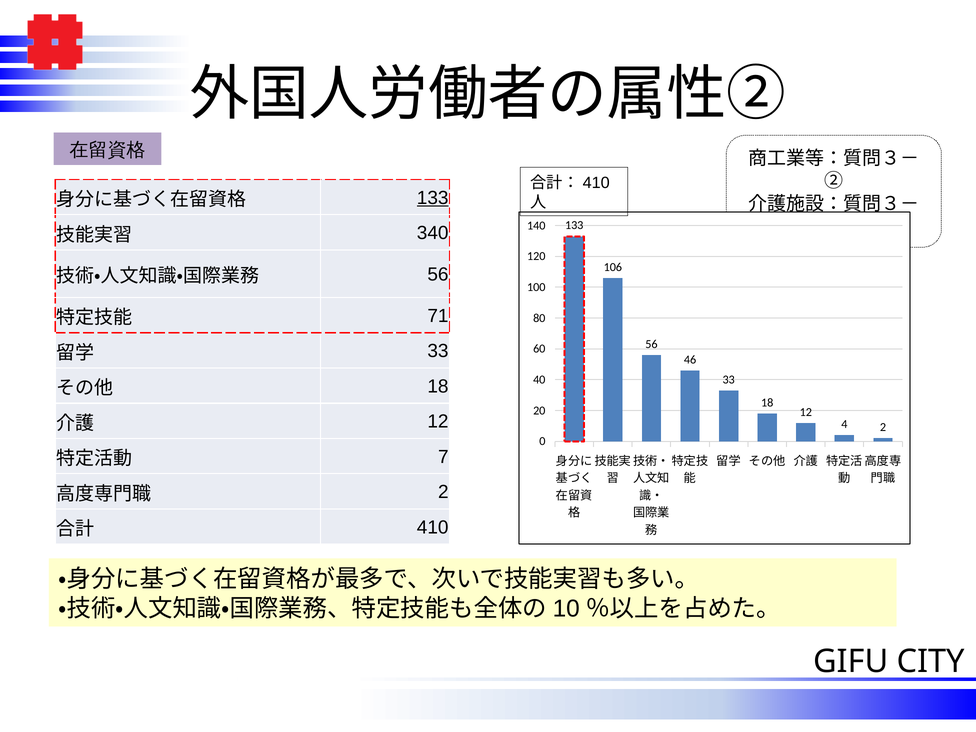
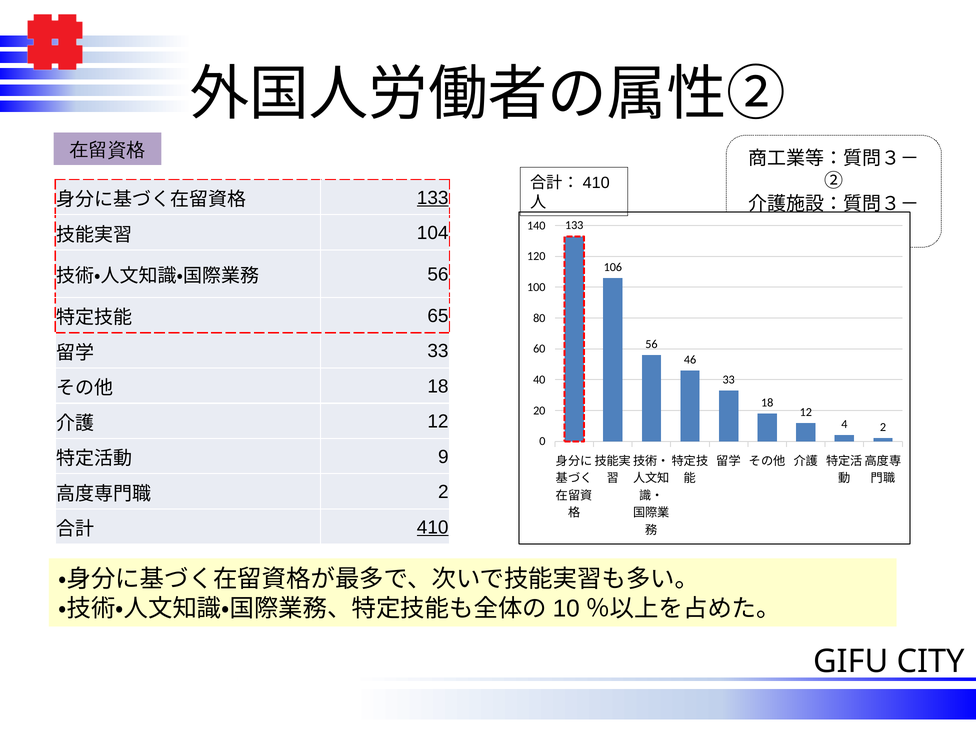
340: 340 -> 104 (433, 233)
71: 71 -> 65 (438, 316)
7: 7 -> 9 (443, 457)
410 underline: none -> present (433, 527)
